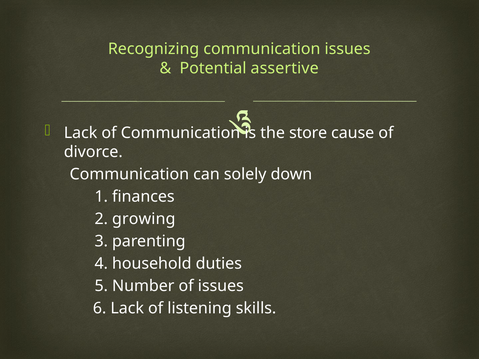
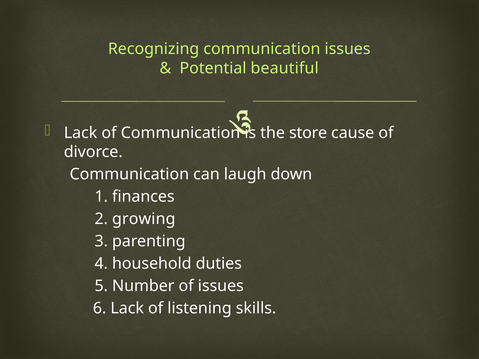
assertive: assertive -> beautiful (285, 68)
solely: solely -> laugh (245, 174)
